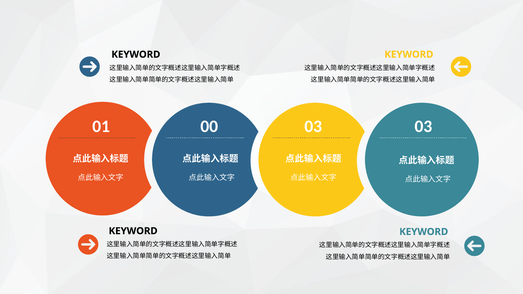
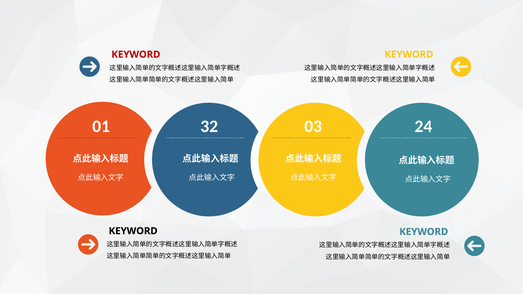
KEYWORD colour: black -> red (136, 55)
00: 00 -> 32 (209, 127)
03 03: 03 -> 24 (423, 127)
